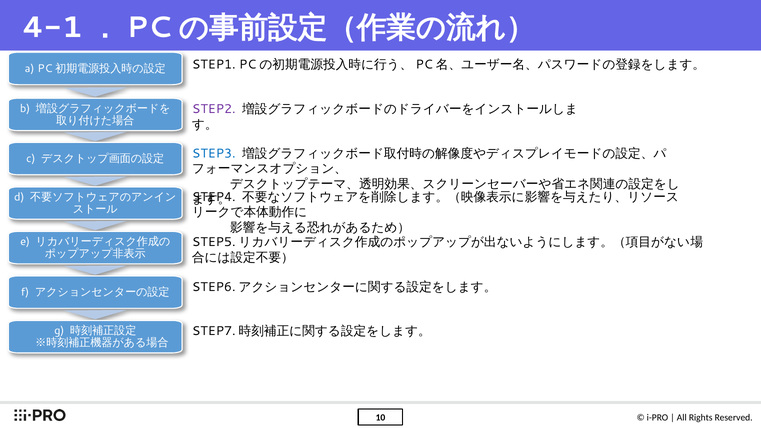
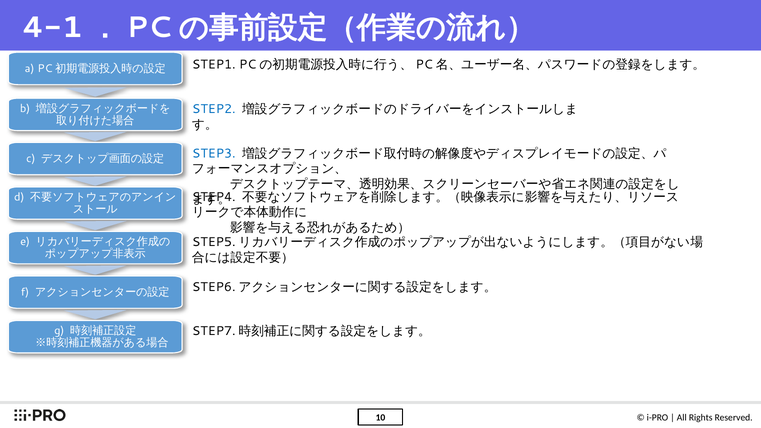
STEP2 colour: purple -> blue (214, 109)
